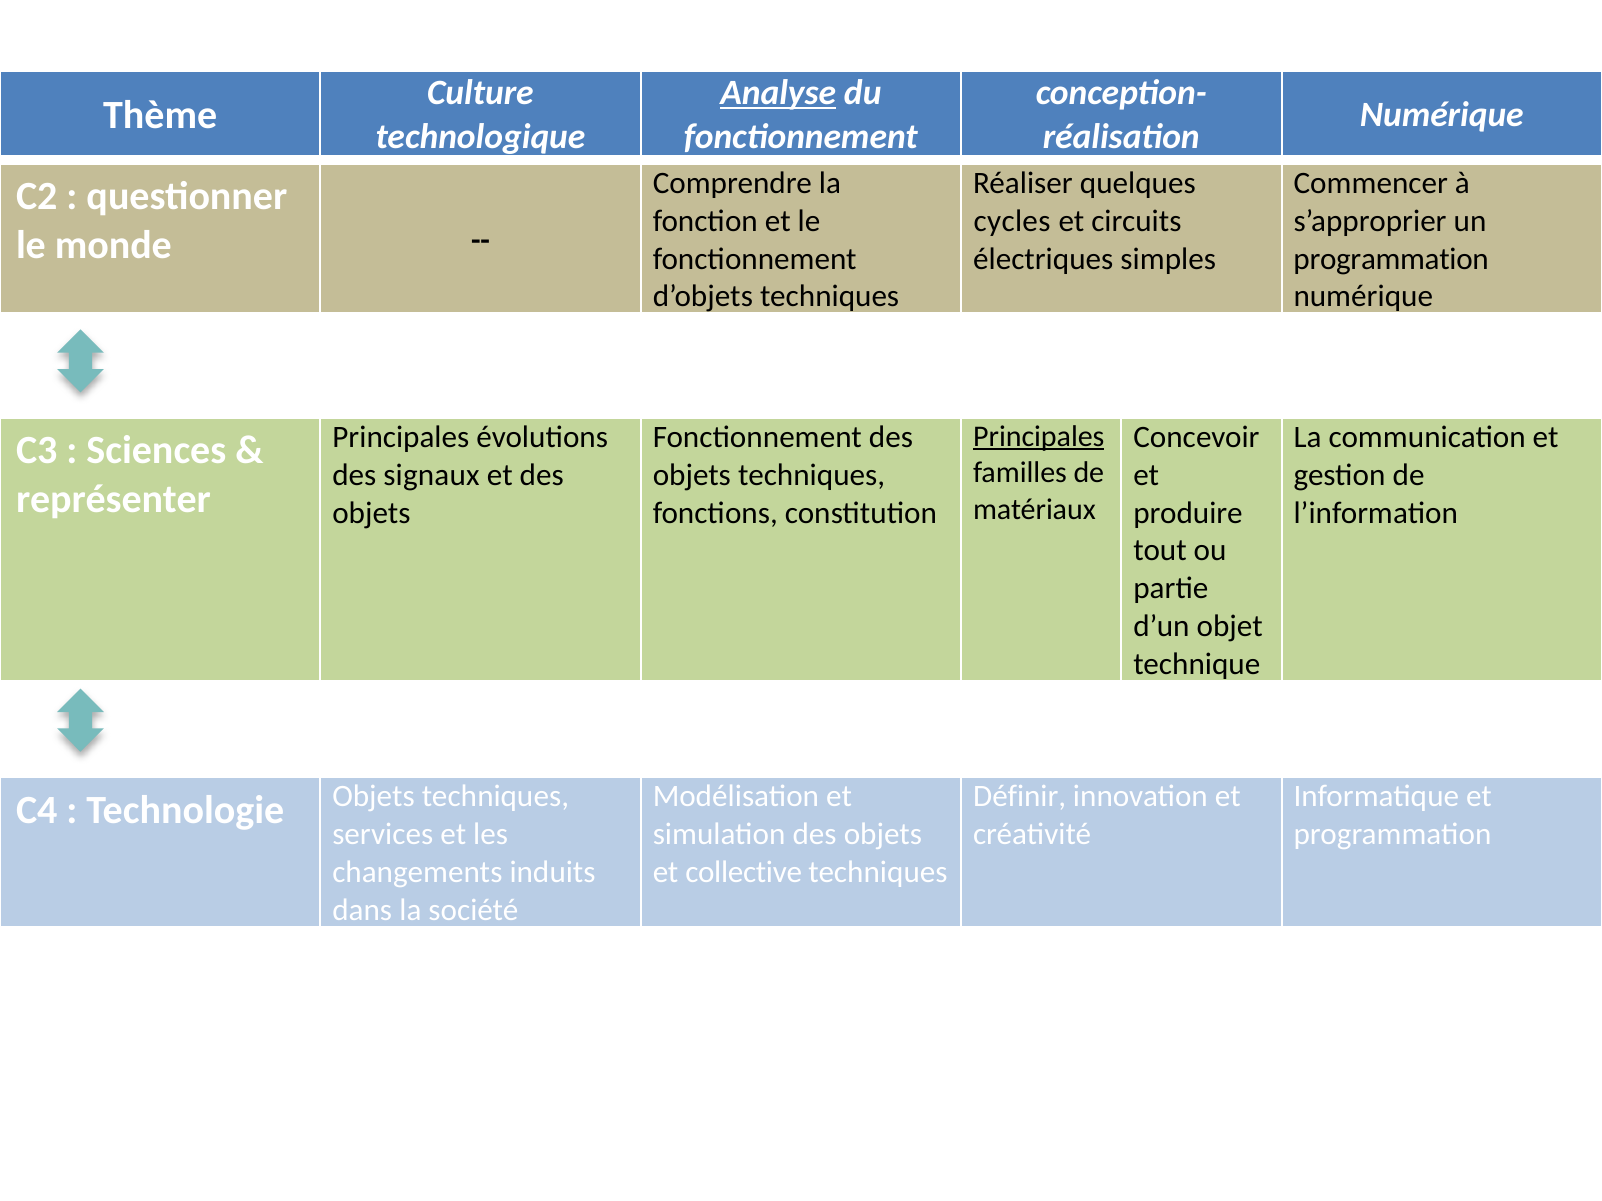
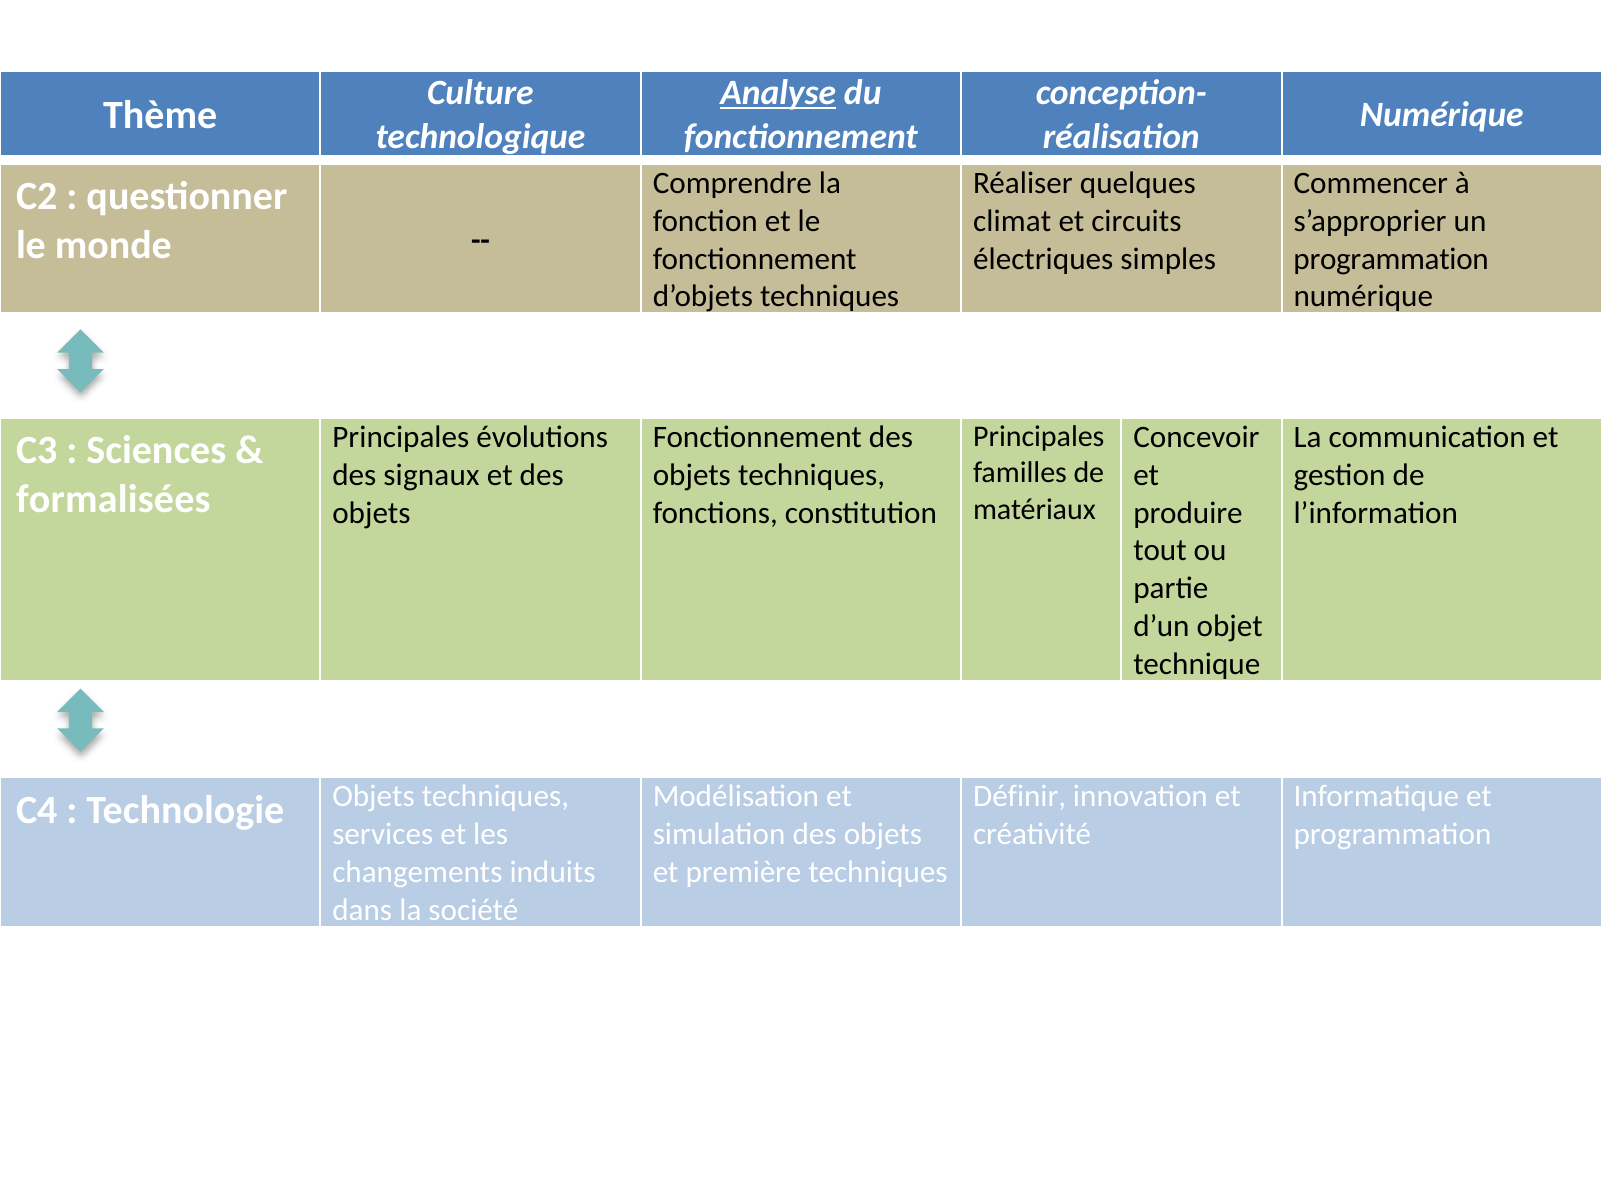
cycles: cycles -> climat (1012, 221)
Principales underline: present -> none (1039, 437)
représenter: représenter -> formalisées (113, 500)
collective: collective -> première (744, 873)
